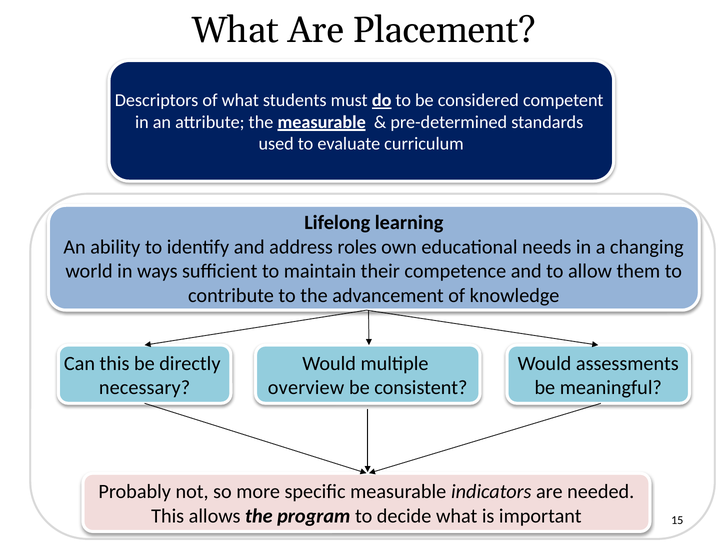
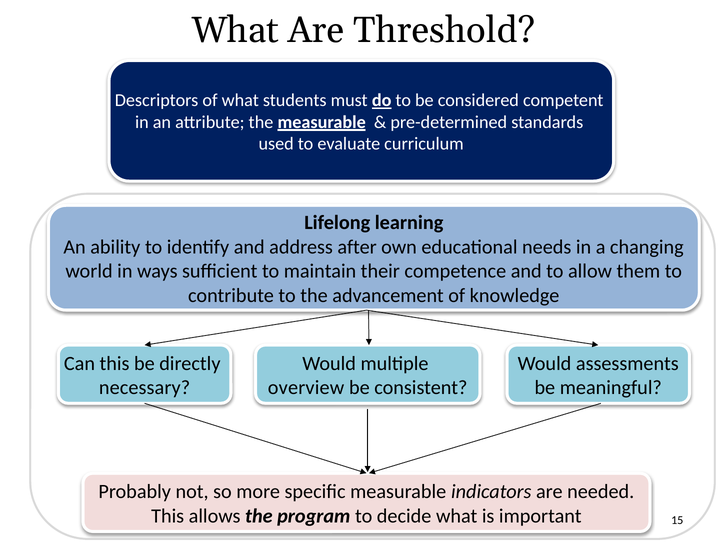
Placement: Placement -> Threshold (444, 30)
roles: roles -> after (357, 247)
